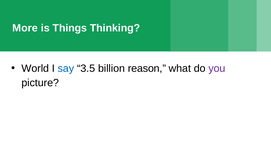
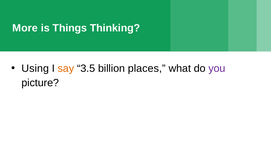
World: World -> Using (35, 69)
say colour: blue -> orange (66, 69)
reason: reason -> places (147, 69)
